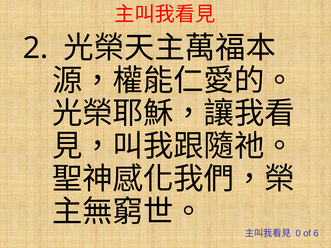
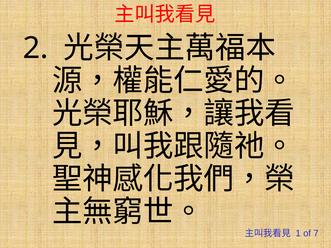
0: 0 -> 1 (298, 234)
6: 6 -> 7 (316, 234)
